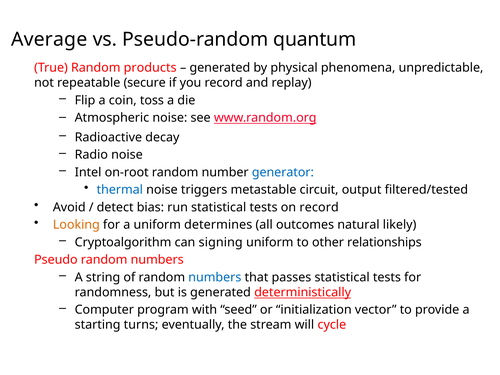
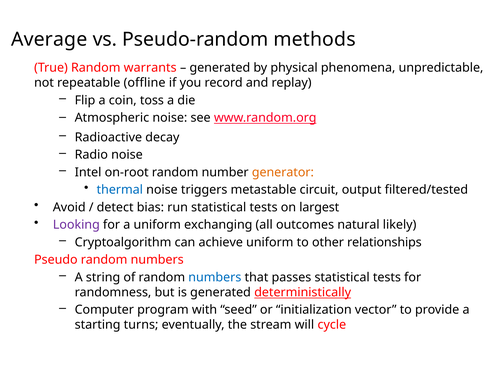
quantum: quantum -> methods (315, 40)
products: products -> warrants (150, 68)
secure: secure -> offline (145, 83)
generator colour: blue -> orange (283, 172)
on record: record -> largest (319, 207)
Looking colour: orange -> purple (76, 225)
determines: determines -> exchanging (218, 225)
signing: signing -> achieve (221, 242)
